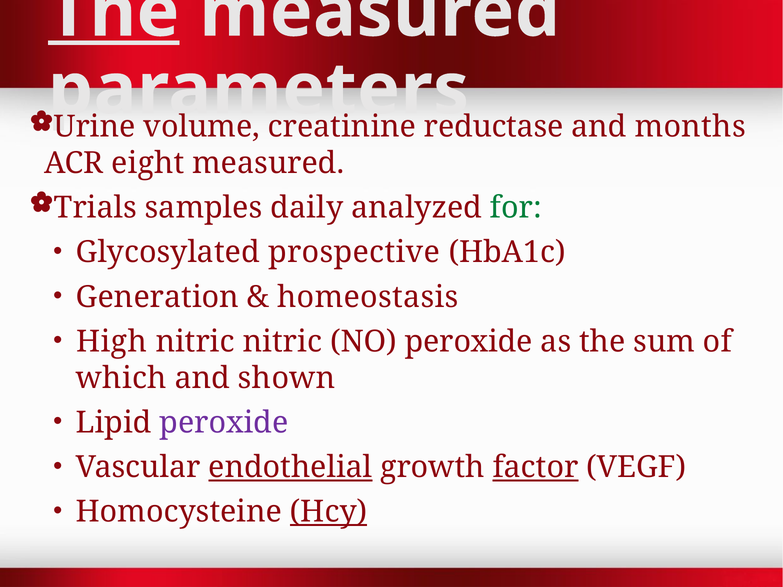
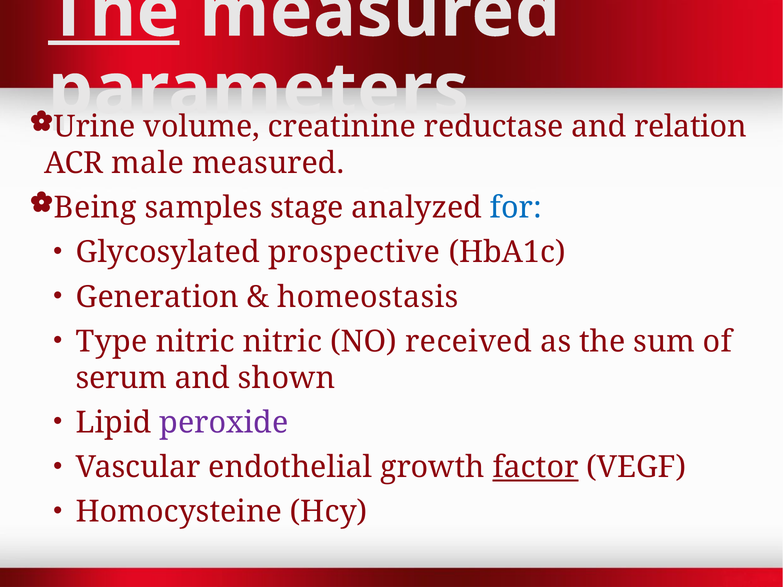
months: months -> relation (690, 127)
eight: eight -> male (148, 163)
Trials: Trials -> Being (95, 208)
daily: daily -> stage (307, 208)
for colour: green -> blue (516, 208)
High: High -> Type (112, 342)
NO peroxide: peroxide -> received (469, 342)
which: which -> serum (122, 378)
endothelial underline: present -> none (290, 467)
Hcy underline: present -> none (329, 512)
